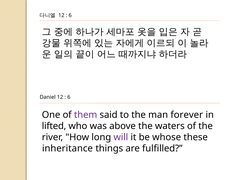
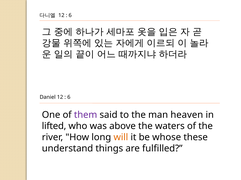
forever: forever -> heaven (187, 115)
will colour: purple -> orange (121, 138)
inheritance: inheritance -> understand (67, 149)
